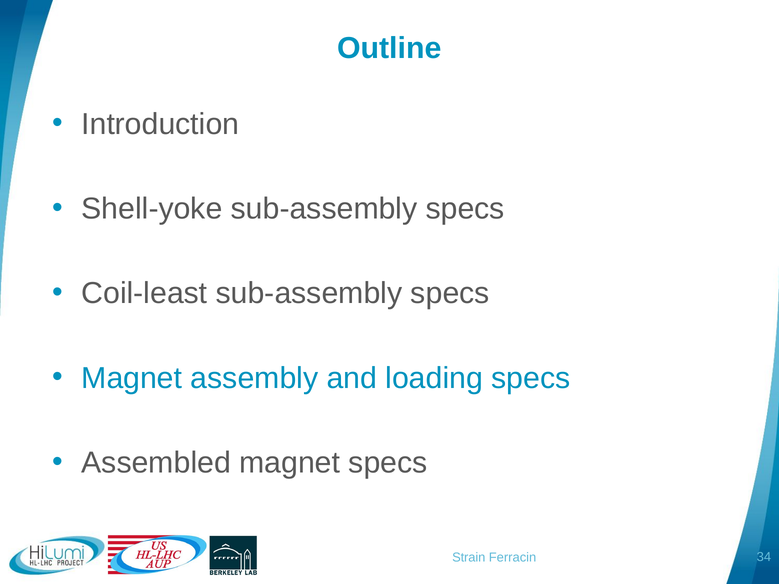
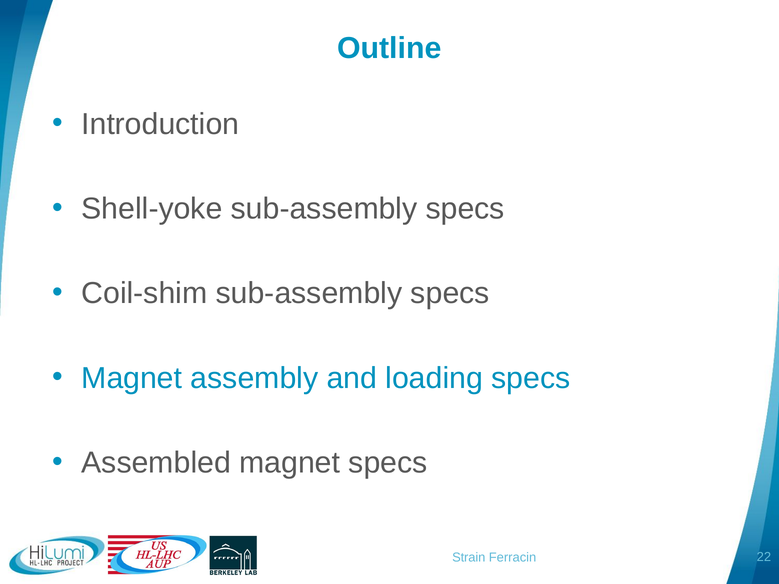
Coil-least: Coil-least -> Coil-shim (144, 294)
34: 34 -> 22 (764, 557)
